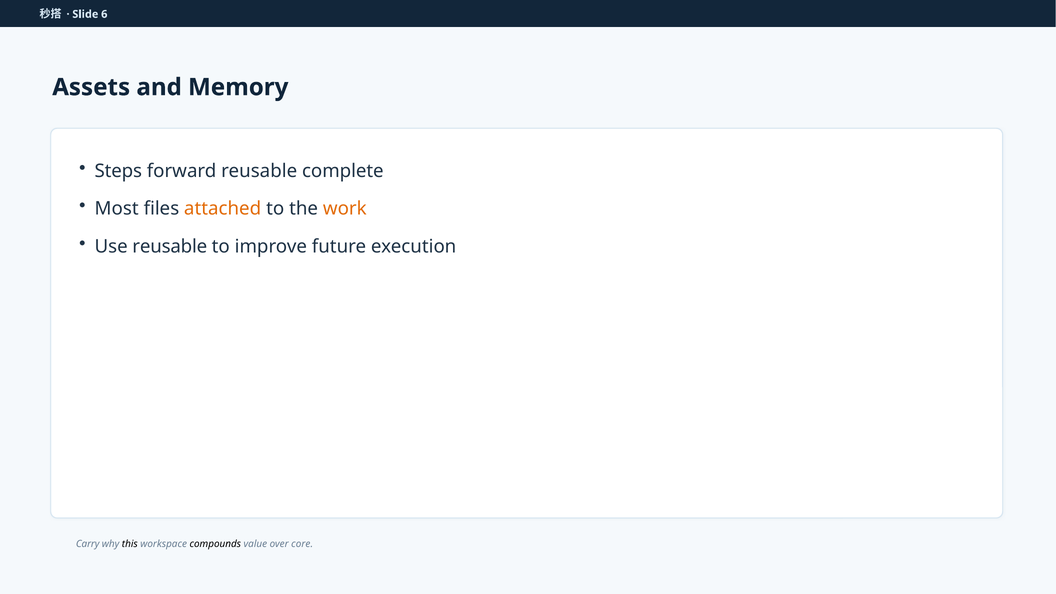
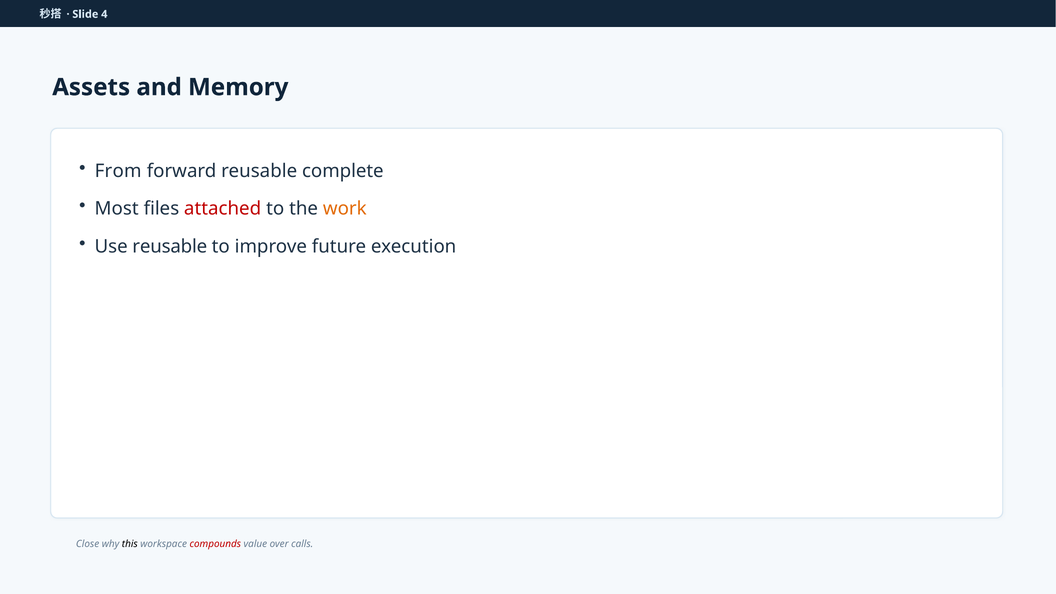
6: 6 -> 4 (104, 14)
Steps: Steps -> From (118, 171)
attached colour: orange -> red (223, 209)
Carry: Carry -> Close (88, 544)
compounds colour: black -> red (215, 544)
core: core -> calls (302, 544)
